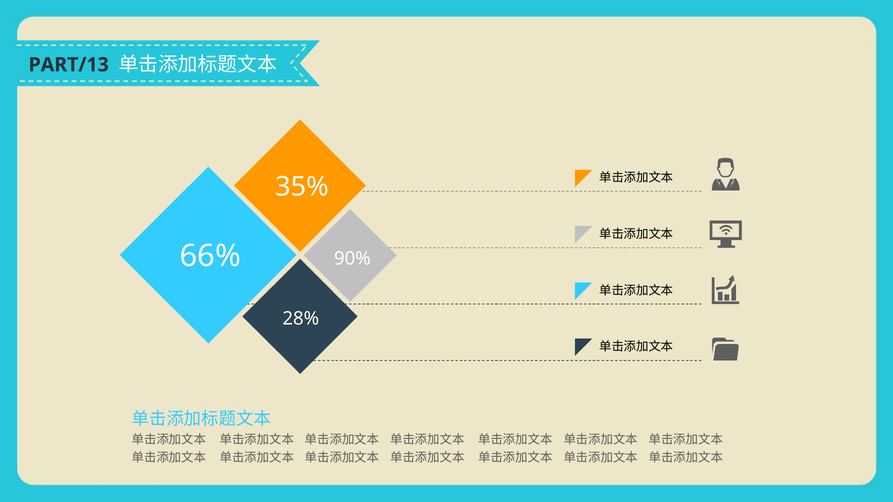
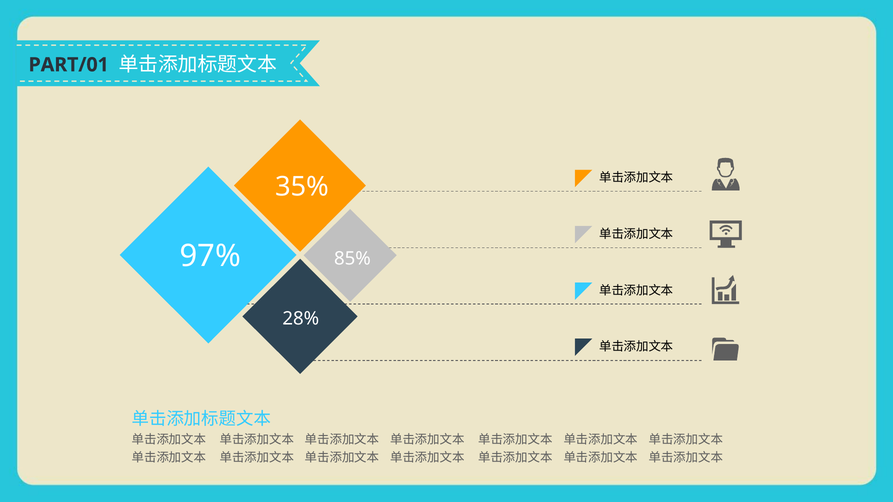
PART/13: PART/13 -> PART/01 (69, 65)
66%: 66% -> 97% (210, 256)
90%: 90% -> 85% (352, 259)
